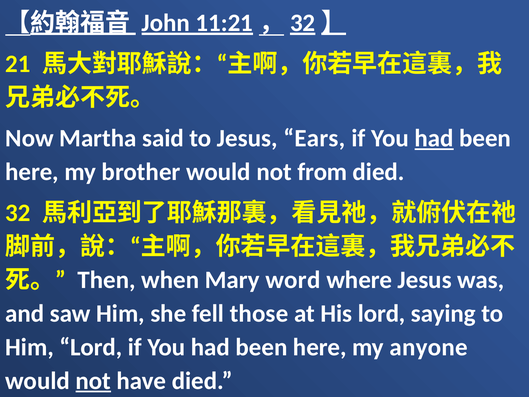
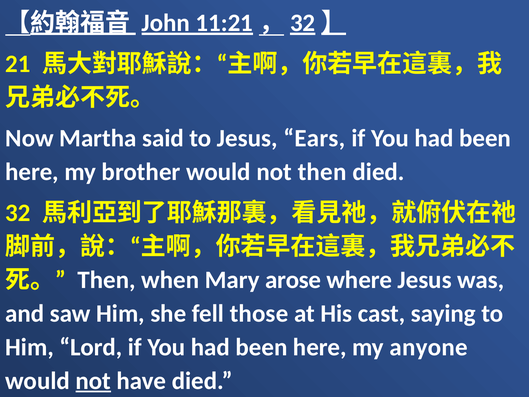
had underline: present -> none (434, 138)
not from: from -> then (322, 172)
word: word -> arose (293, 280)
His lord: lord -> cast (382, 313)
